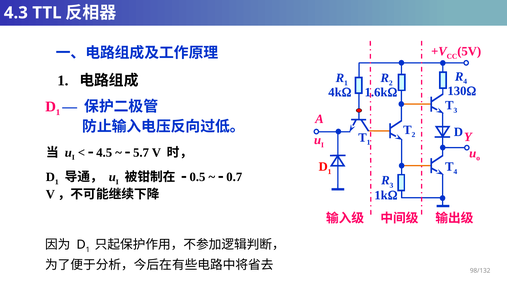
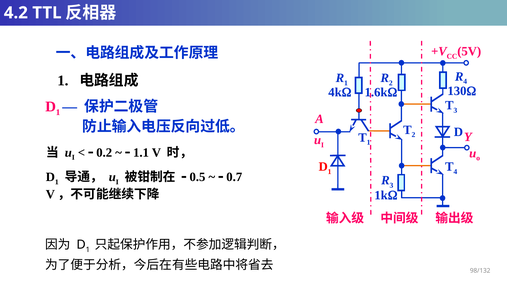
4.3: 4.3 -> 4.2 (16, 13)
4.5: 4.5 -> 0.2 (104, 153)
5.7: 5.7 -> 1.1 (141, 153)
